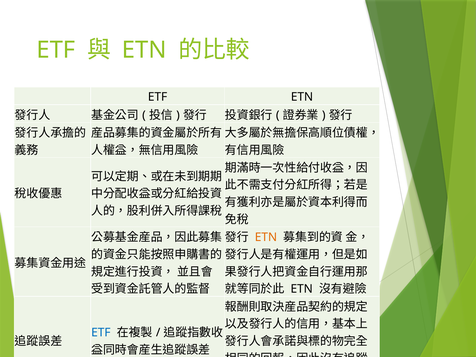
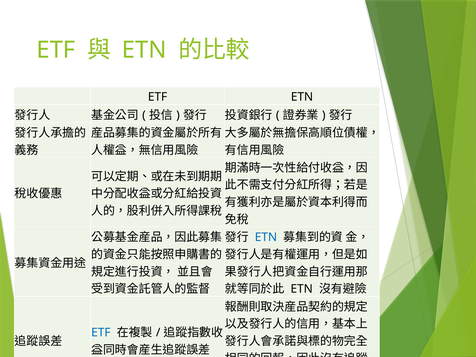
ETN colour: orange -> blue (266, 237)
